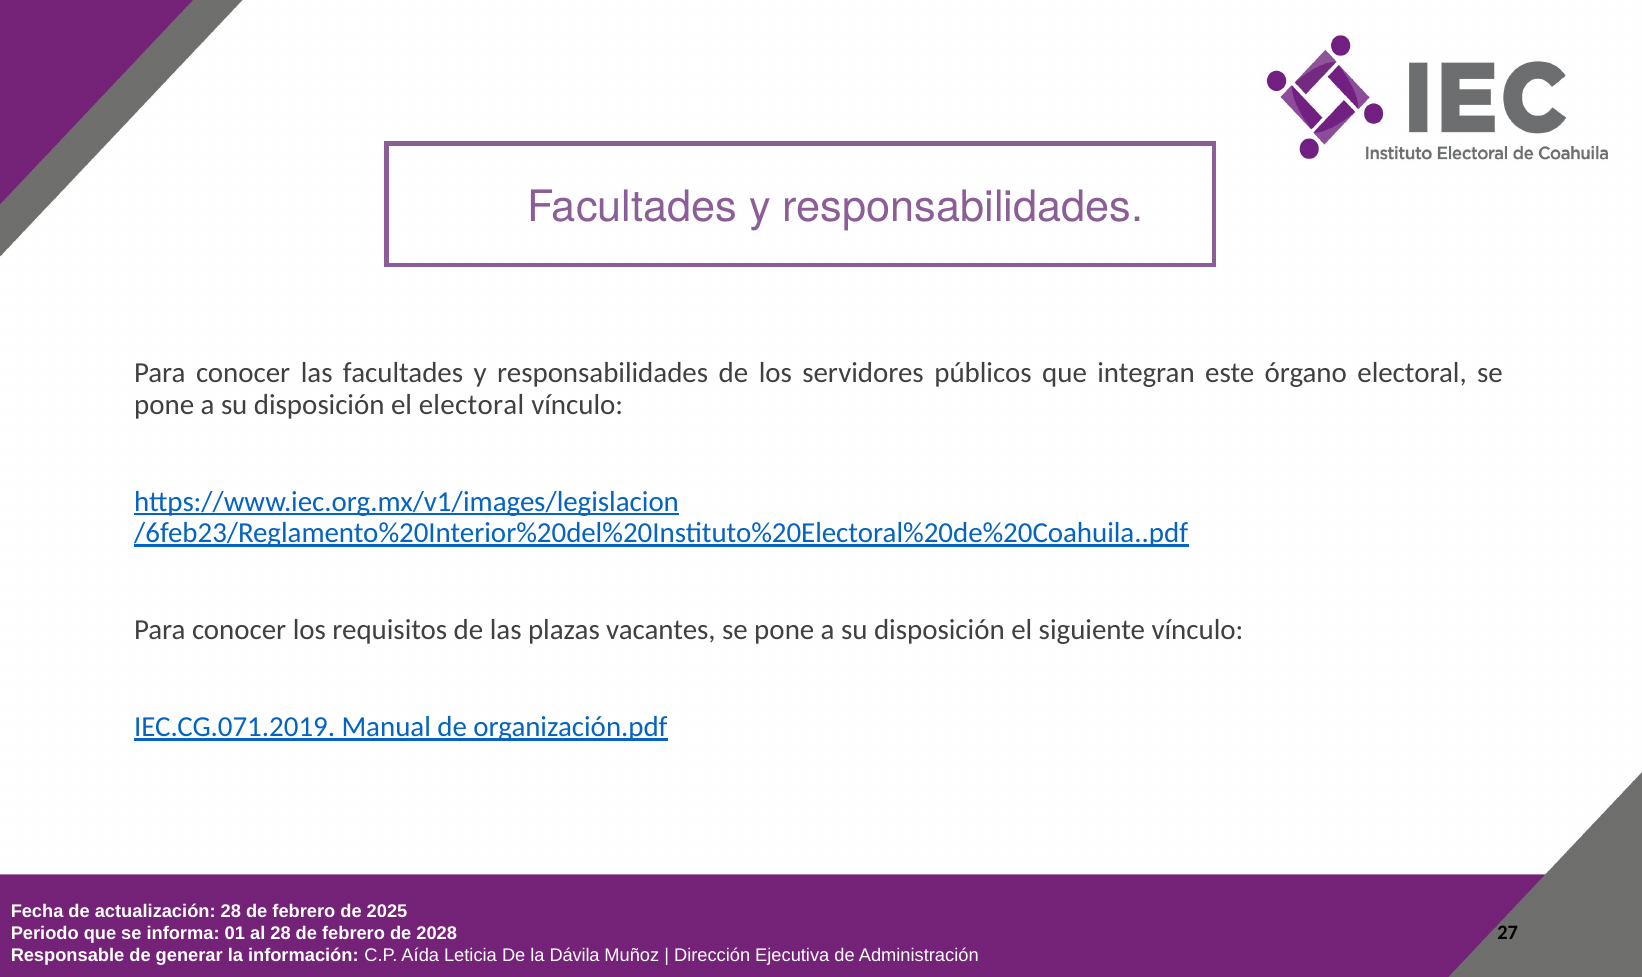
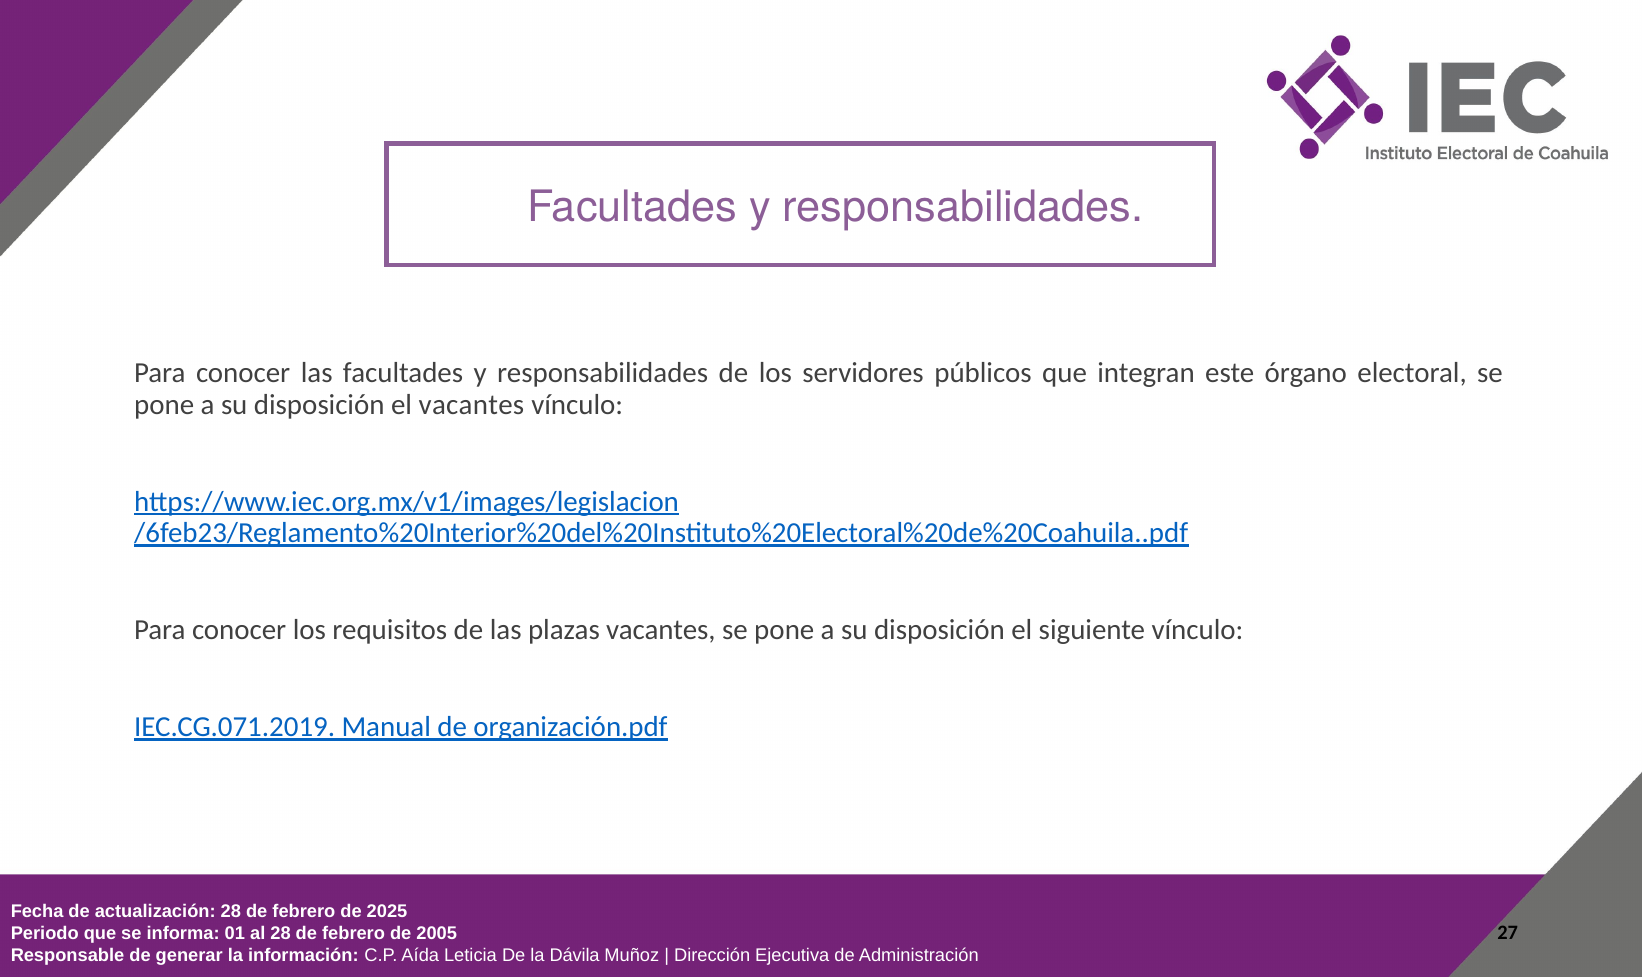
el electoral: electoral -> vacantes (471, 404)
2028: 2028 -> 2005 (437, 933)
